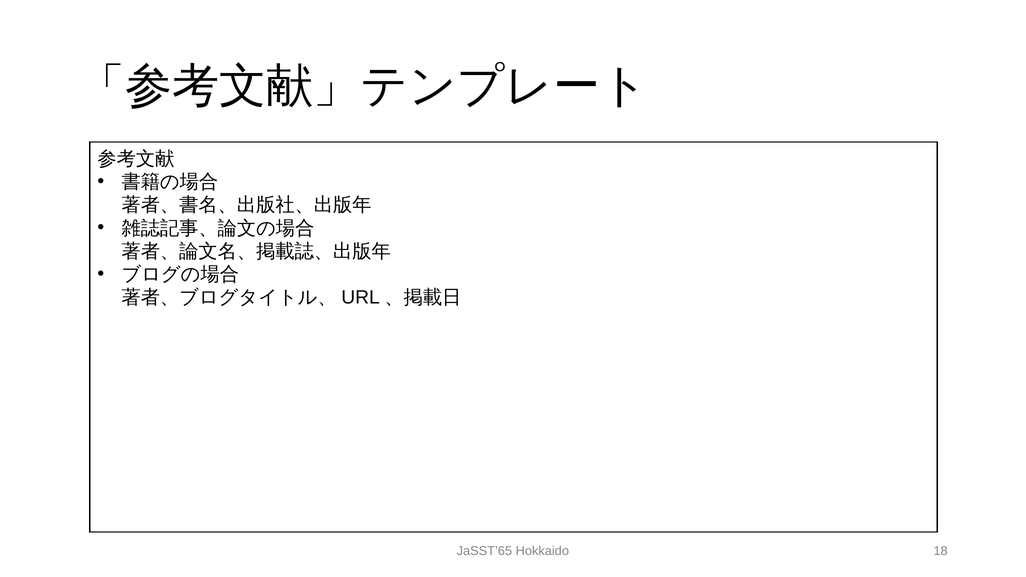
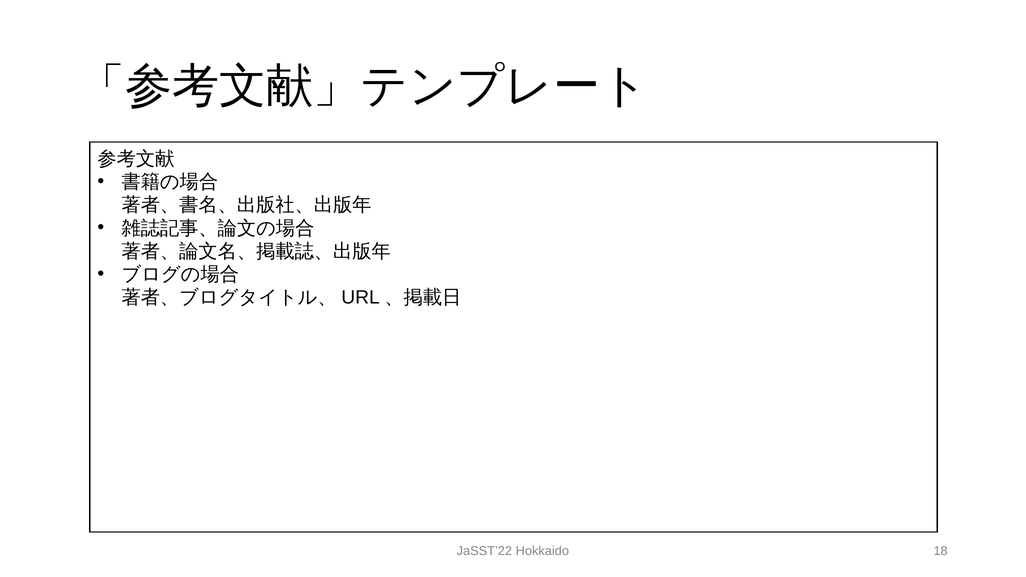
JaSST’65: JaSST’65 -> JaSST’22 (484, 551)
